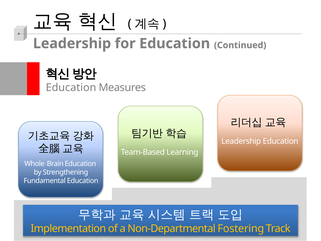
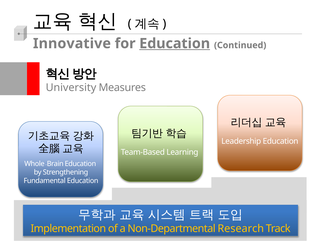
Leadership: Leadership -> Innovative (72, 43)
Education underline: none -> present (175, 43)
Education: Education -> University (71, 87)
Fostering: Fostering -> Research (241, 228)
